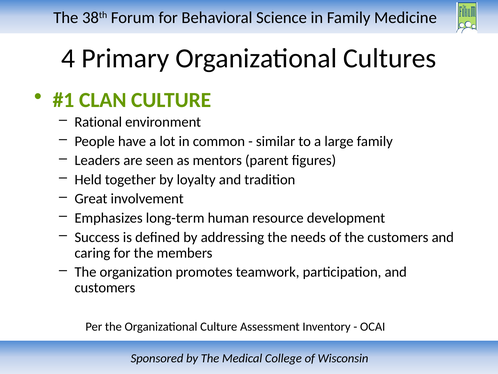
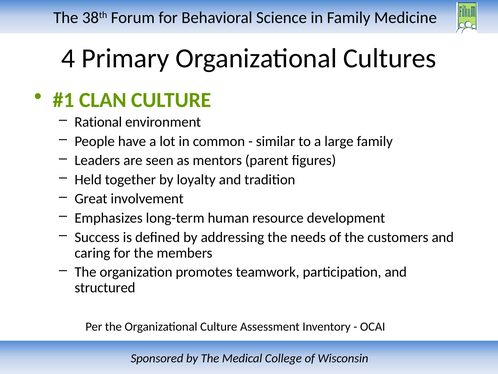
customers: customers -> structured (105, 287)
